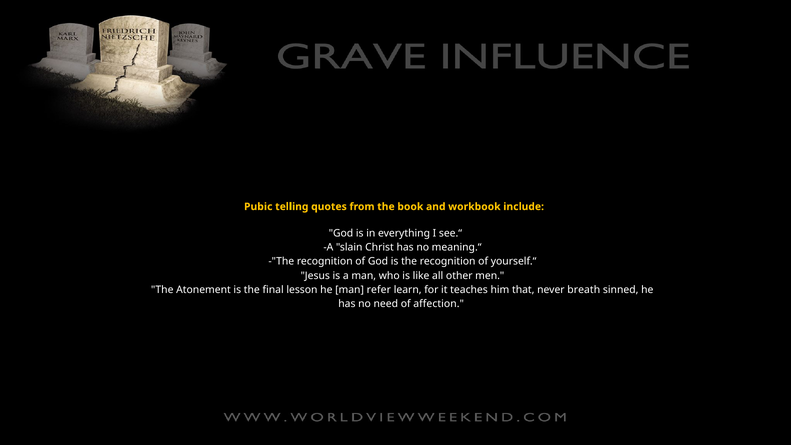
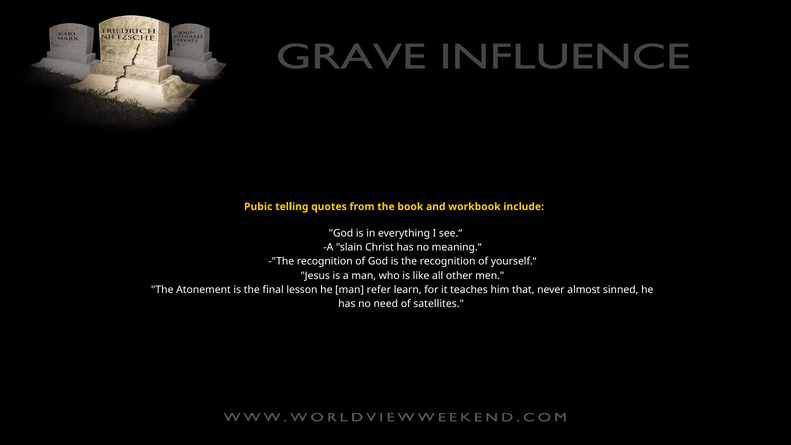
breath: breath -> almost (584, 290)
affection: affection -> satellites (439, 304)
